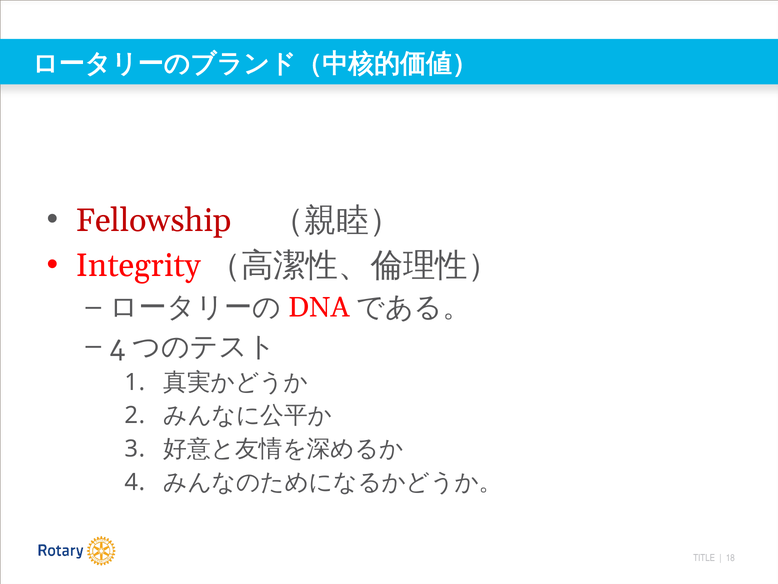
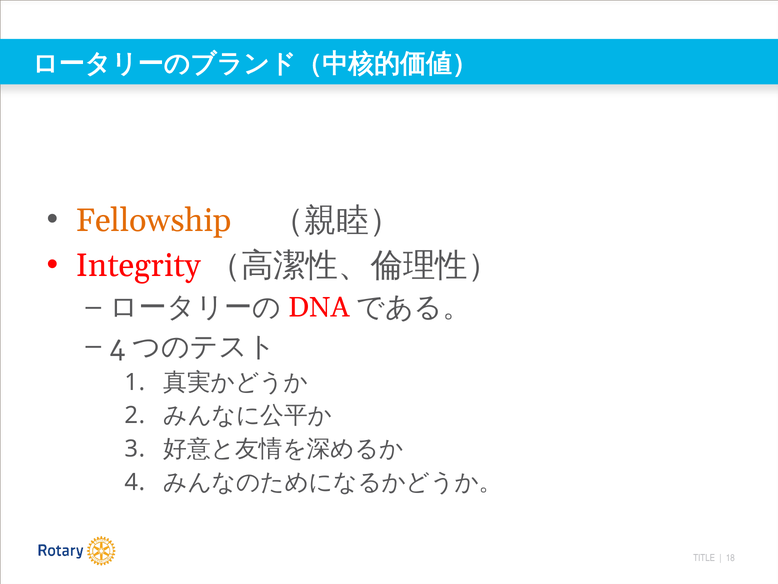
Fellowship colour: red -> orange (154, 220)
